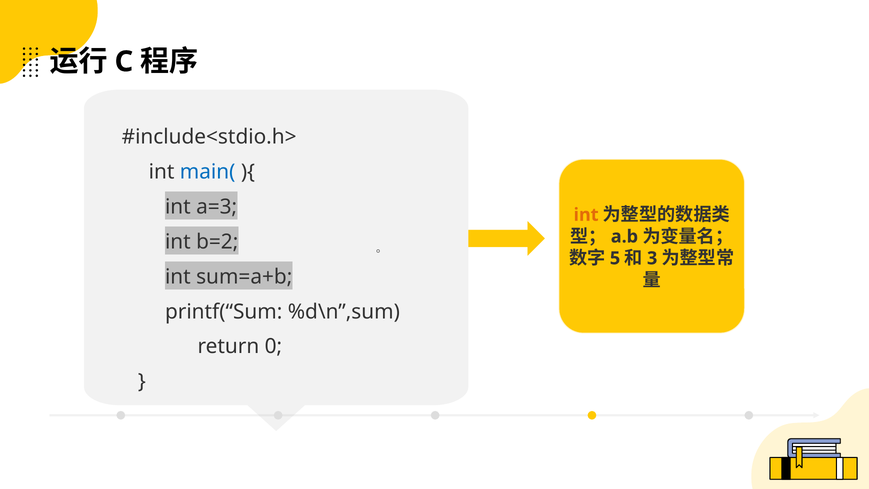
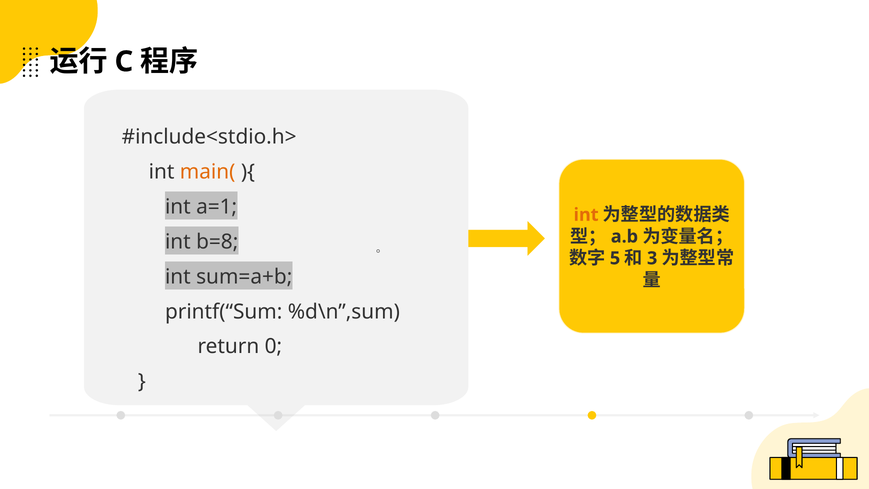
main( colour: blue -> orange (208, 172)
a=3: a=3 -> a=1 (217, 207)
b=2: b=2 -> b=8 (217, 242)
